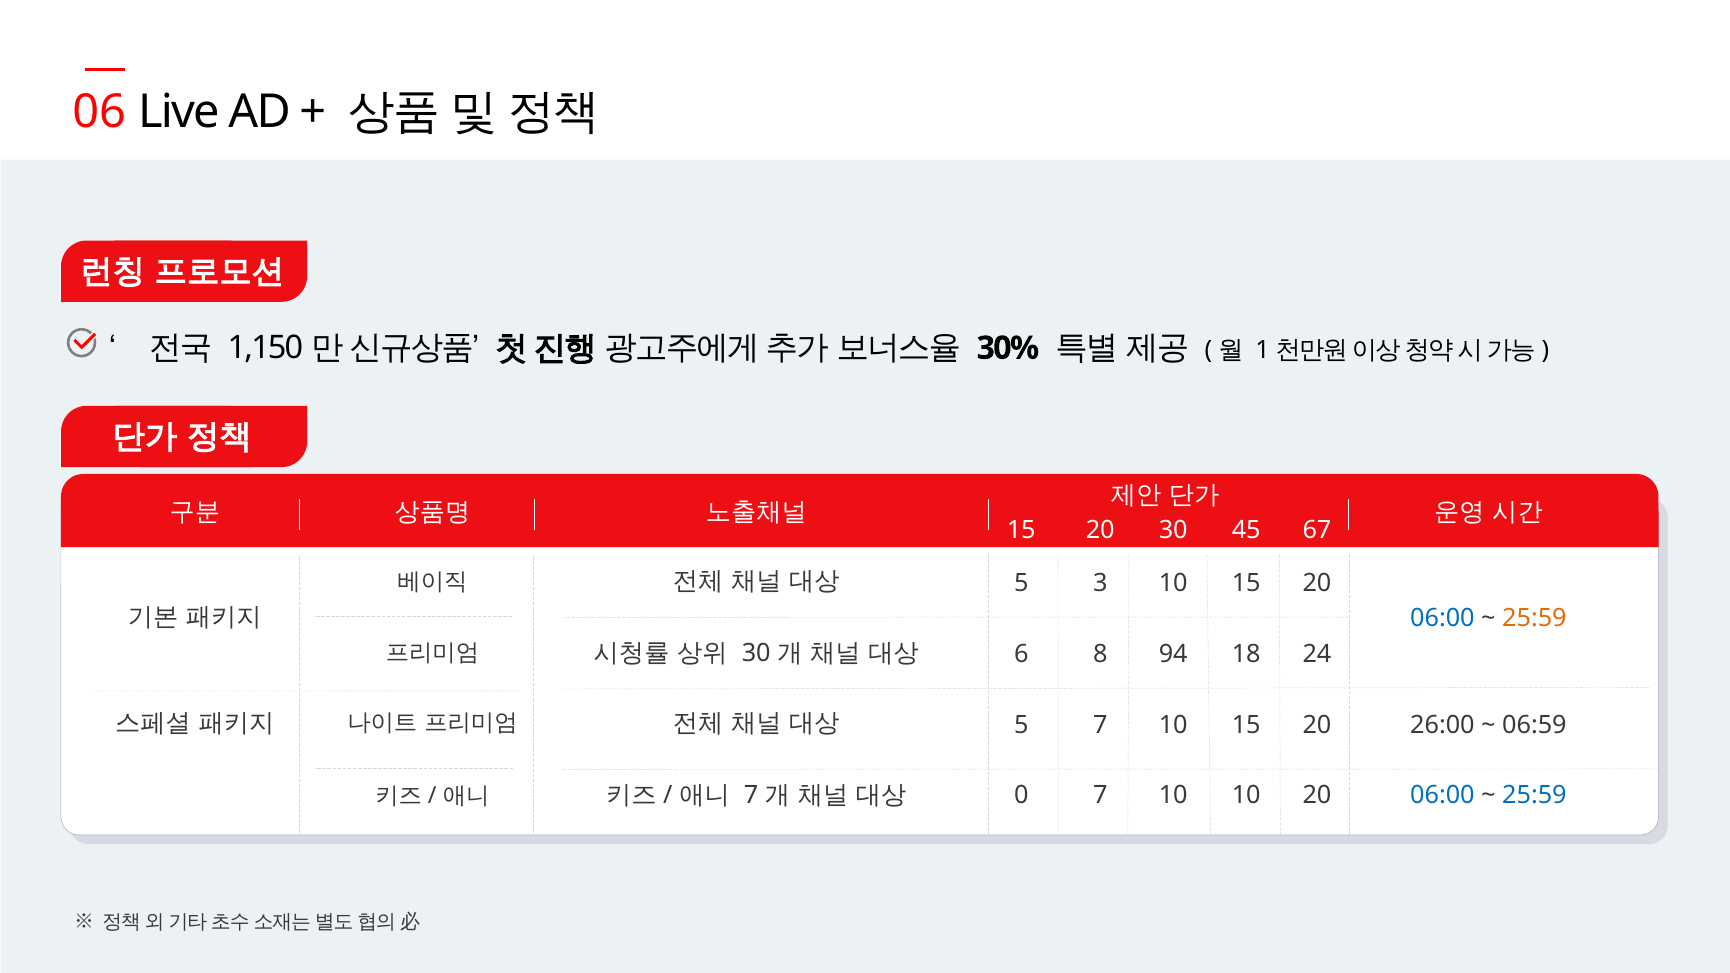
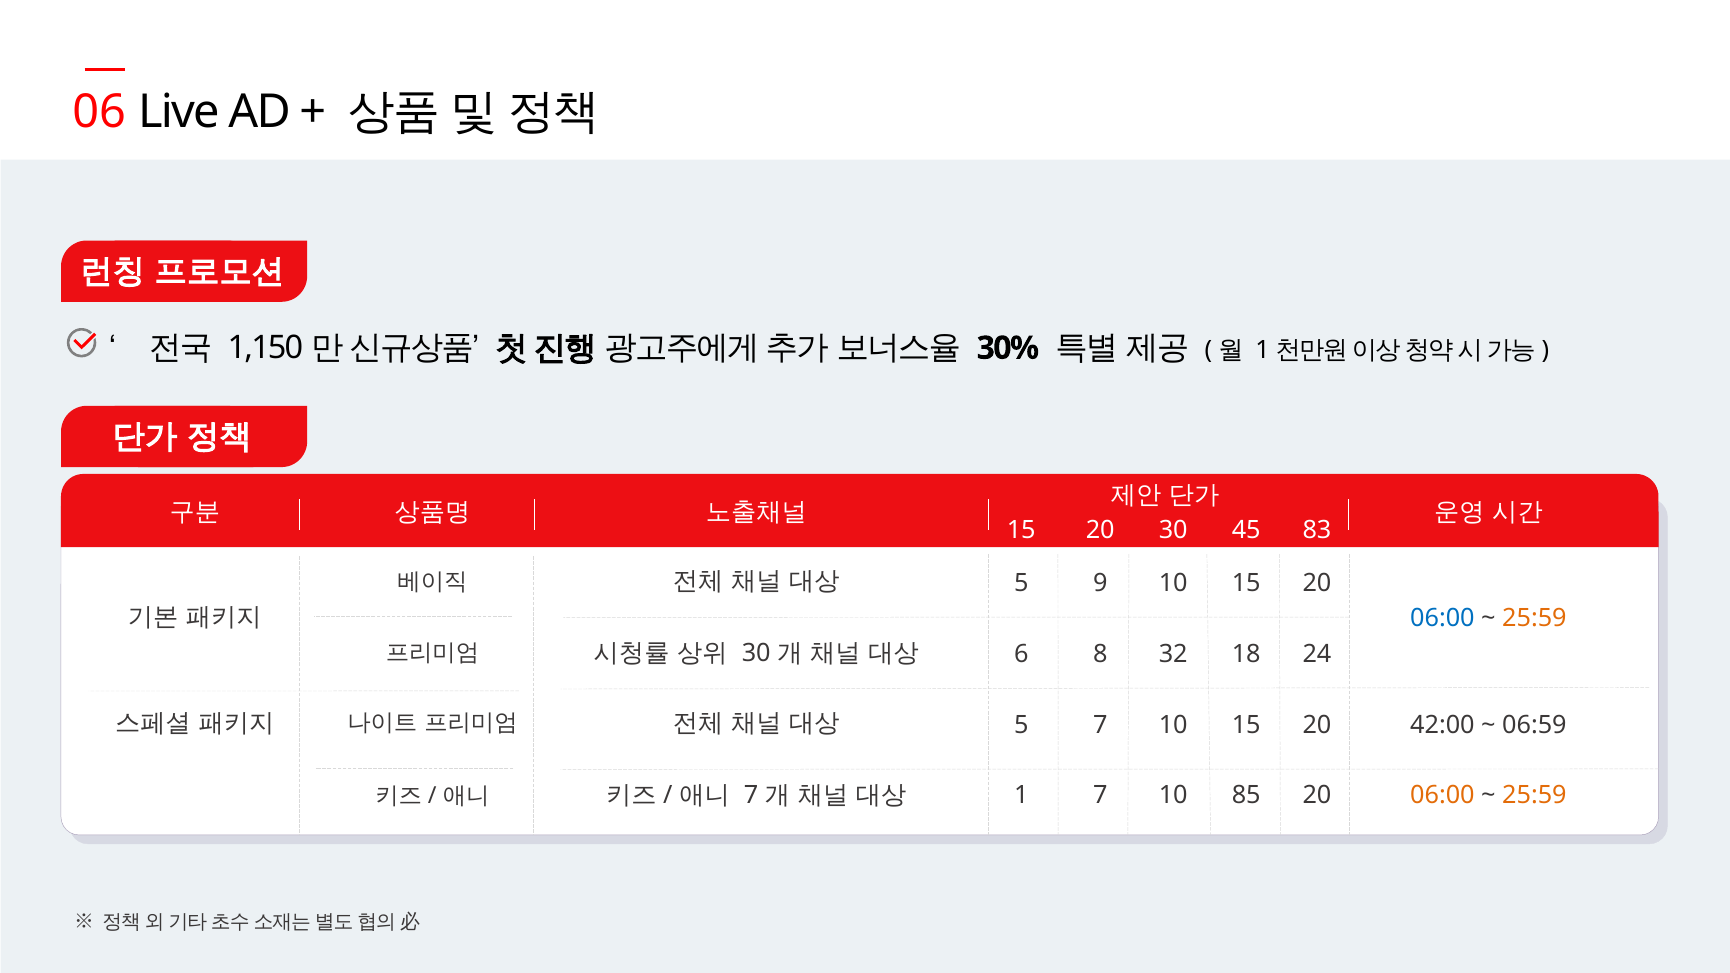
67: 67 -> 83 (1317, 530)
3: 3 -> 9 (1100, 583)
94: 94 -> 32 (1173, 654)
26:00: 26:00 -> 42:00 (1442, 725)
0: 0 -> 1 (1021, 796)
10 10: 10 -> 85 (1246, 796)
06:00 colour: blue -> orange (1442, 796)
25:59 colour: blue -> orange (1534, 796)
